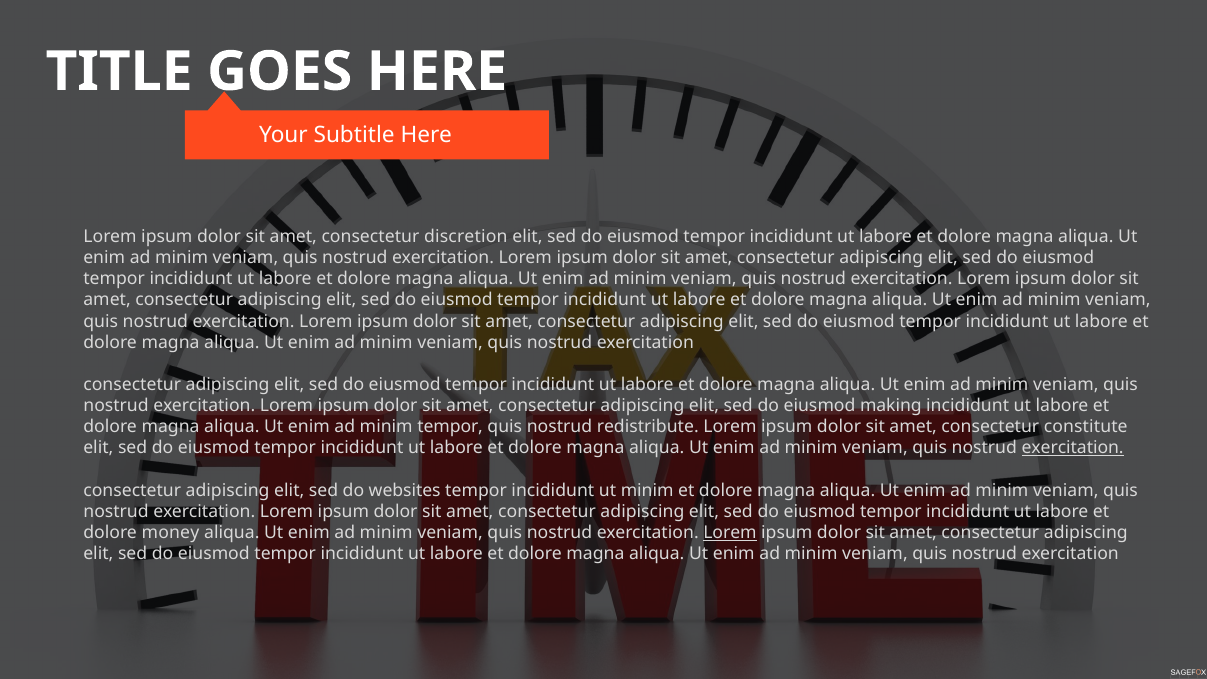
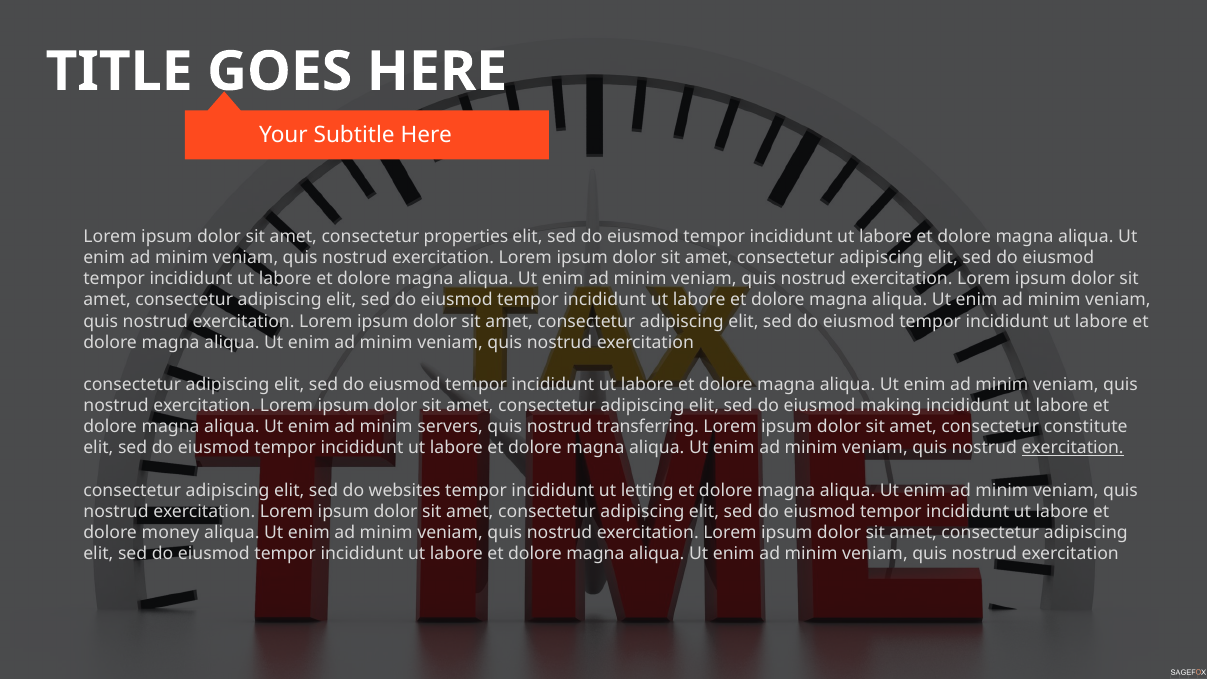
discretion: discretion -> properties (466, 237)
minim tempor: tempor -> servers (450, 427)
redistribute: redistribute -> transferring (648, 427)
ut minim: minim -> letting (647, 490)
Lorem underline: present -> none (730, 533)
